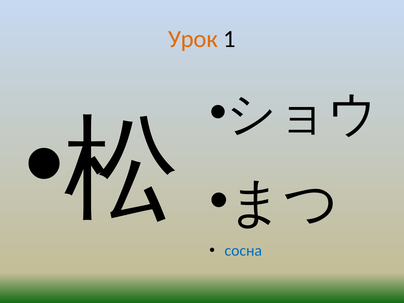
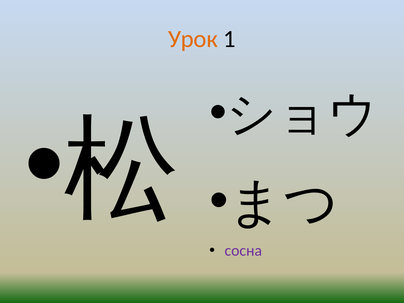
сосна colour: blue -> purple (243, 251)
